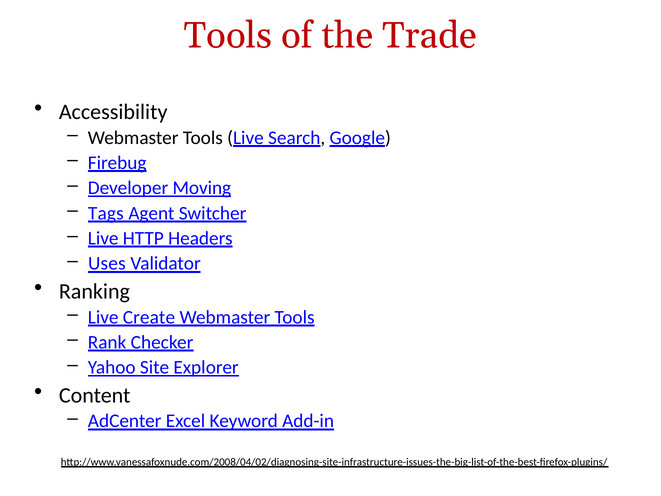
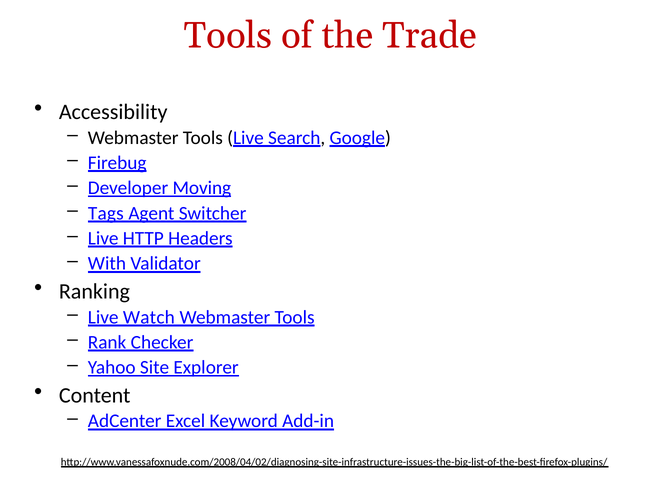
Uses: Uses -> With (107, 263)
Create: Create -> Watch (149, 317)
